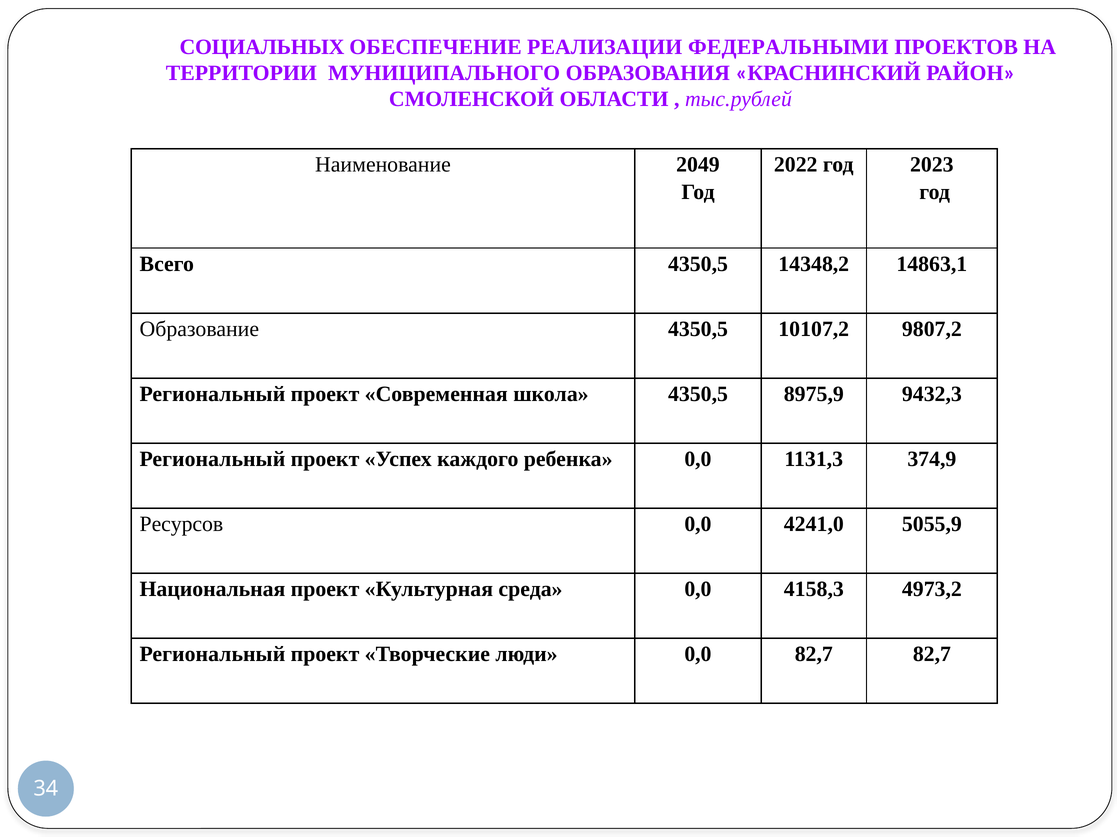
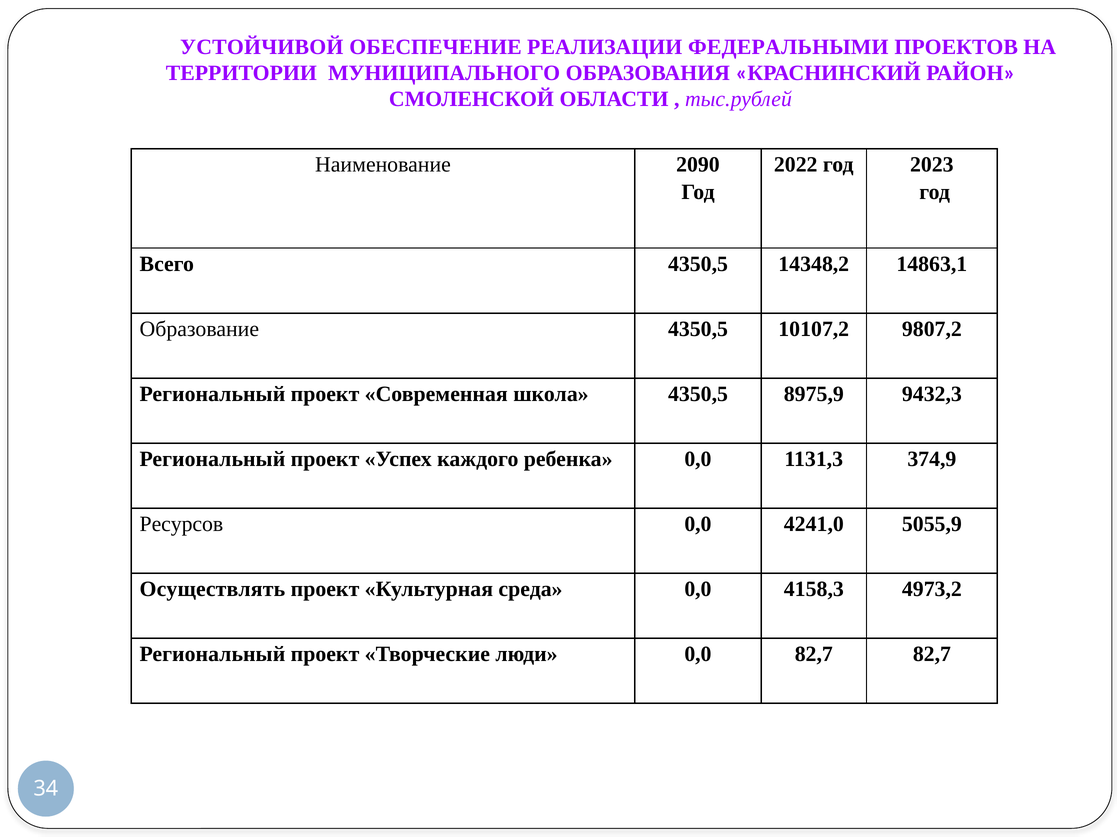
СОЦИАЛЬНЫХ: СОЦИАЛЬНЫХ -> УСТОЙЧИВОЙ (262, 47)
2049: 2049 -> 2090 (698, 165)
Национальная: Национальная -> Осуществлять (212, 589)
